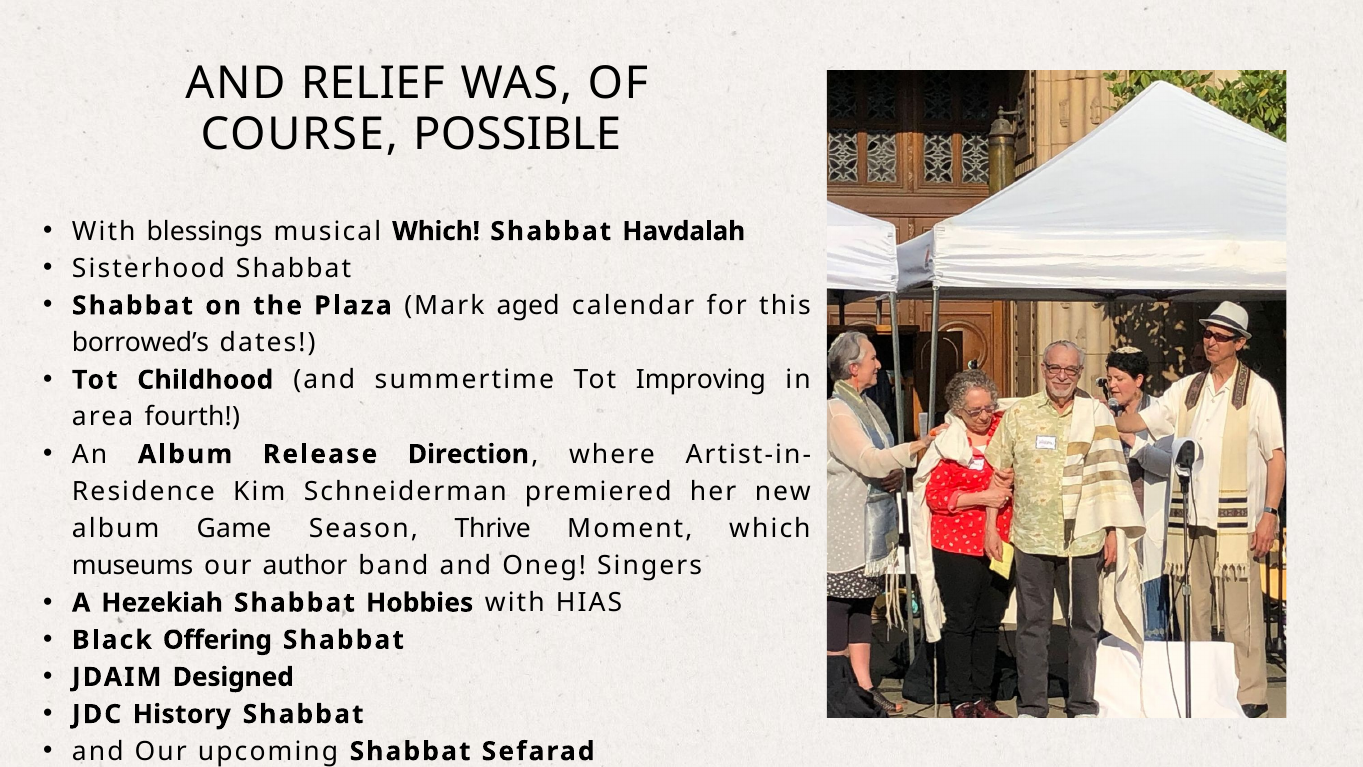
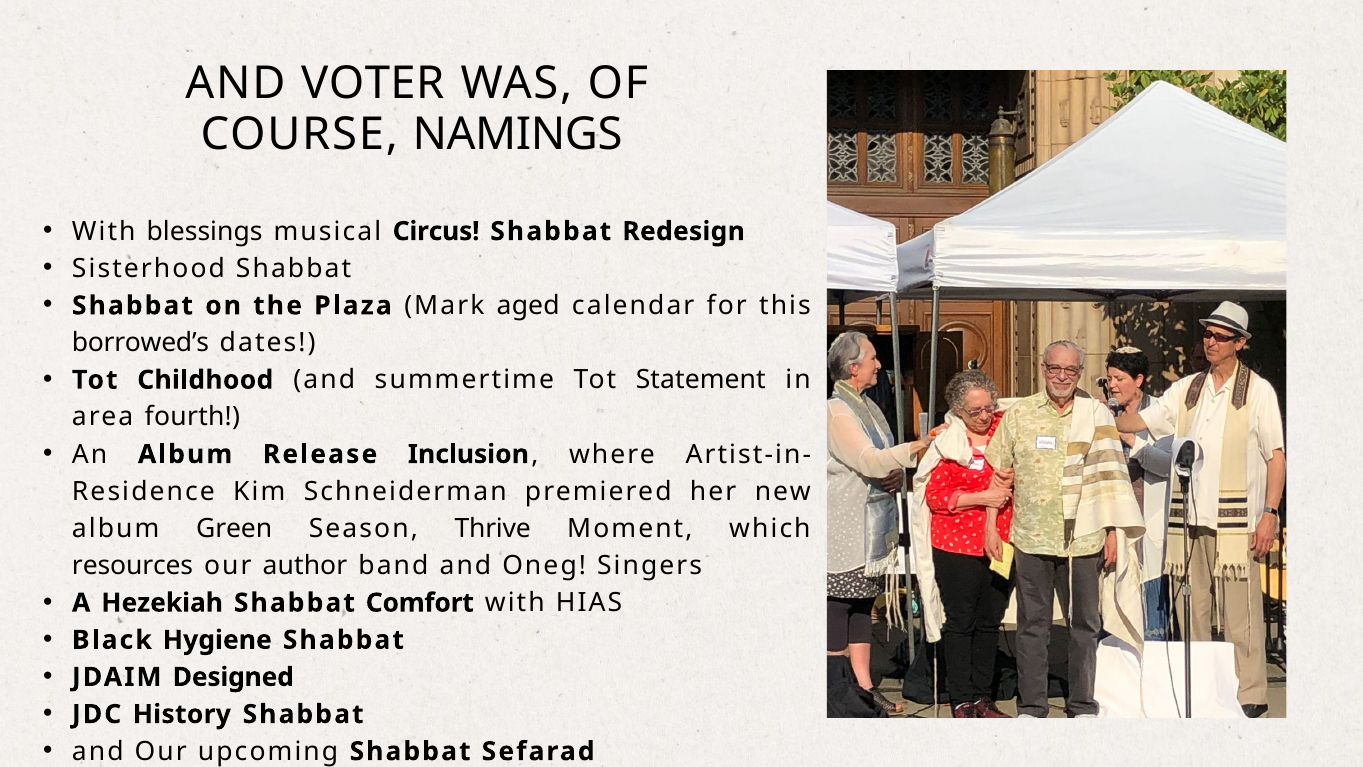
RELIEF: RELIEF -> VOTER (373, 83)
POSSIBLE: POSSIBLE -> NAMINGS (518, 135)
musical Which: Which -> Circus (436, 231)
Havdalah: Havdalah -> Redesign (684, 231)
Improving: Improving -> Statement (701, 380)
Direction: Direction -> Inclusion (468, 454)
Game: Game -> Green (234, 528)
museums: museums -> resources (133, 565)
Hobbies: Hobbies -> Comfort (420, 603)
Offering: Offering -> Hygiene (217, 640)
